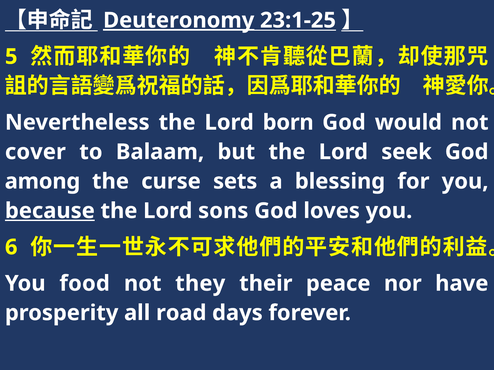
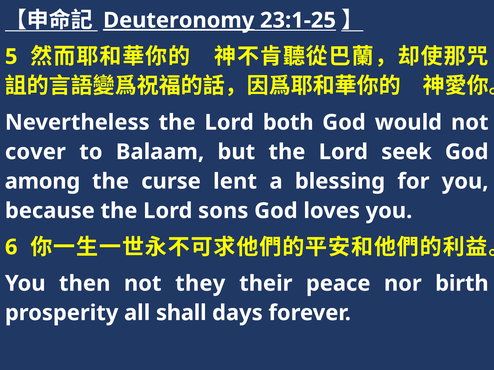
born: born -> both (288, 123)
sets: sets -> lent (235, 182)
because underline: present -> none (50, 211)
food: food -> then (85, 284)
have: have -> birth (462, 284)
road: road -> shall (181, 313)
